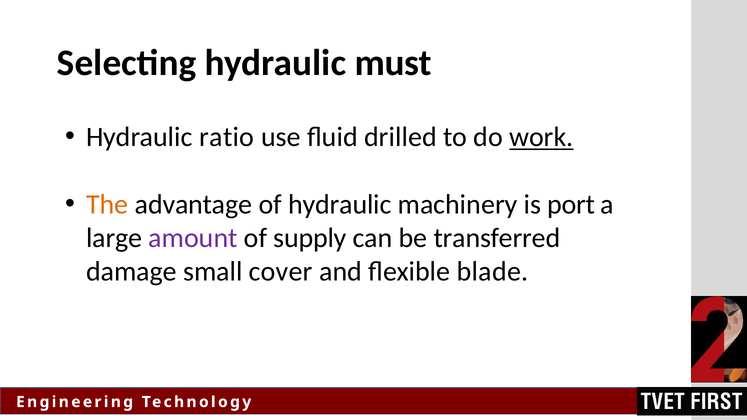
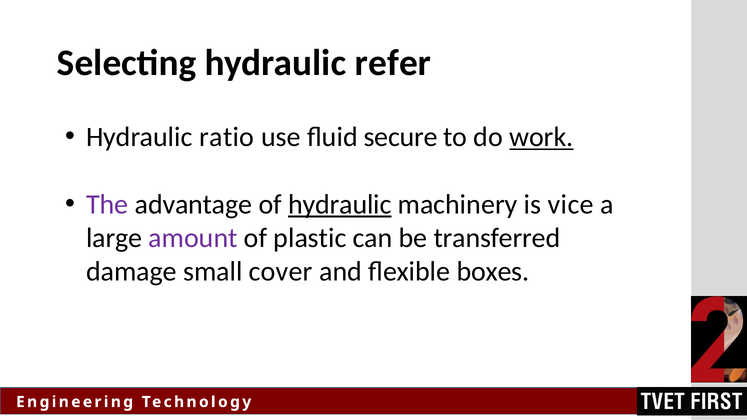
must: must -> refer (393, 63)
drilled: drilled -> secure (401, 137)
The colour: orange -> purple (107, 204)
hydraulic underline: none -> present (340, 204)
port: port -> vice (571, 204)
supply: supply -> plastic (310, 238)
blade: blade -> boxes (493, 272)
